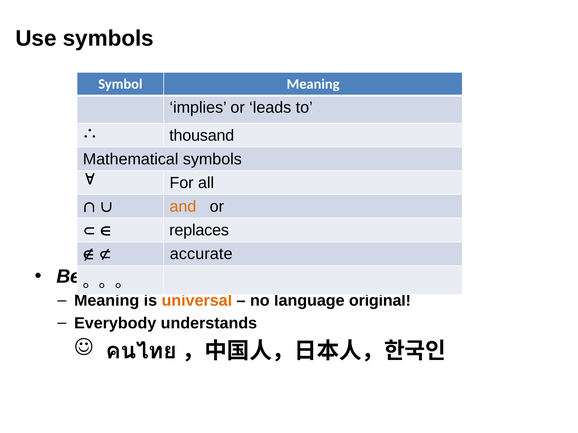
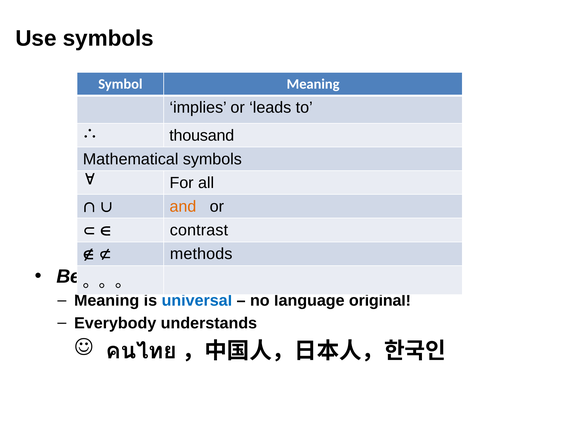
replaces: replaces -> contrast (199, 231)
accurate: accurate -> methods (201, 254)
universal colour: orange -> blue (197, 301)
